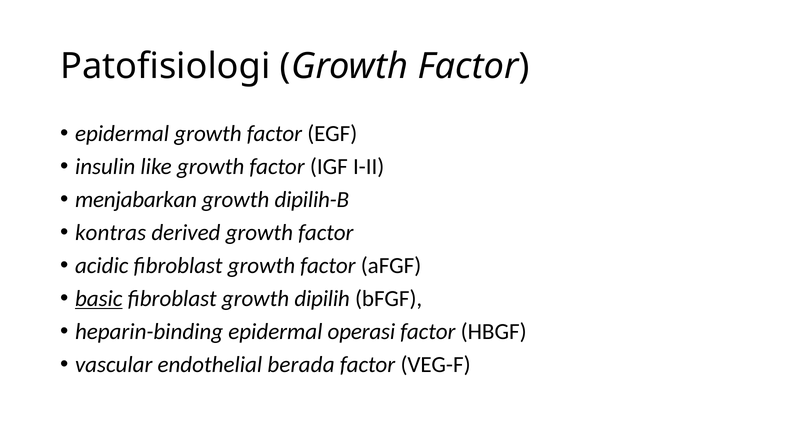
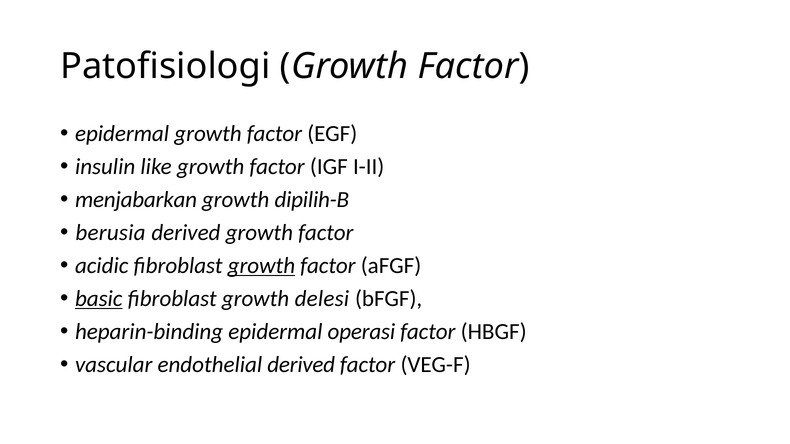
kontras: kontras -> berusia (111, 233)
growth underline: none -> present (261, 266)
dipilih: dipilih -> delesi (322, 299)
endothelial berada: berada -> derived (301, 365)
